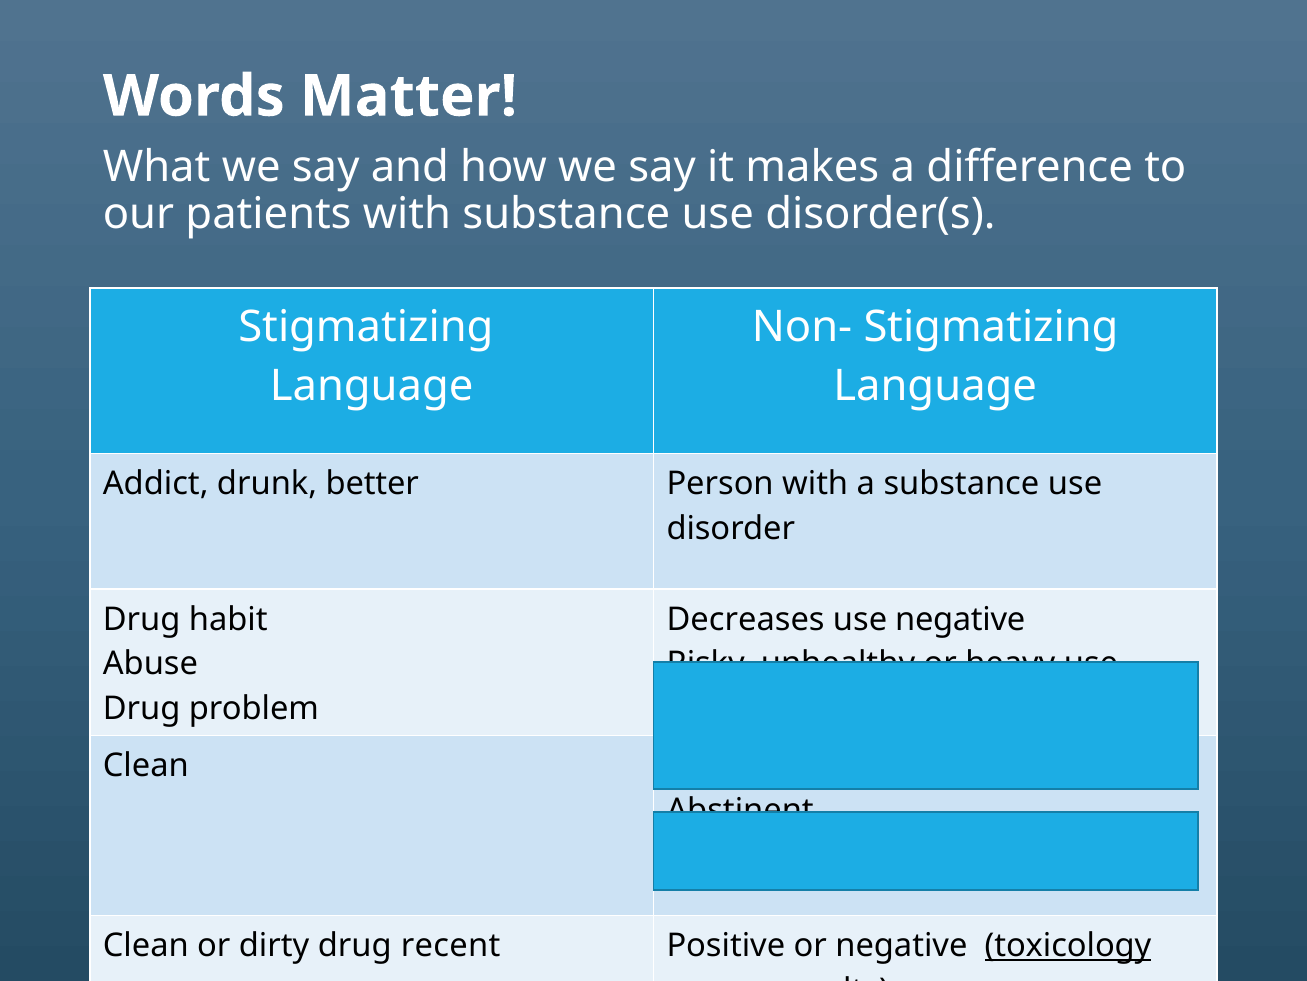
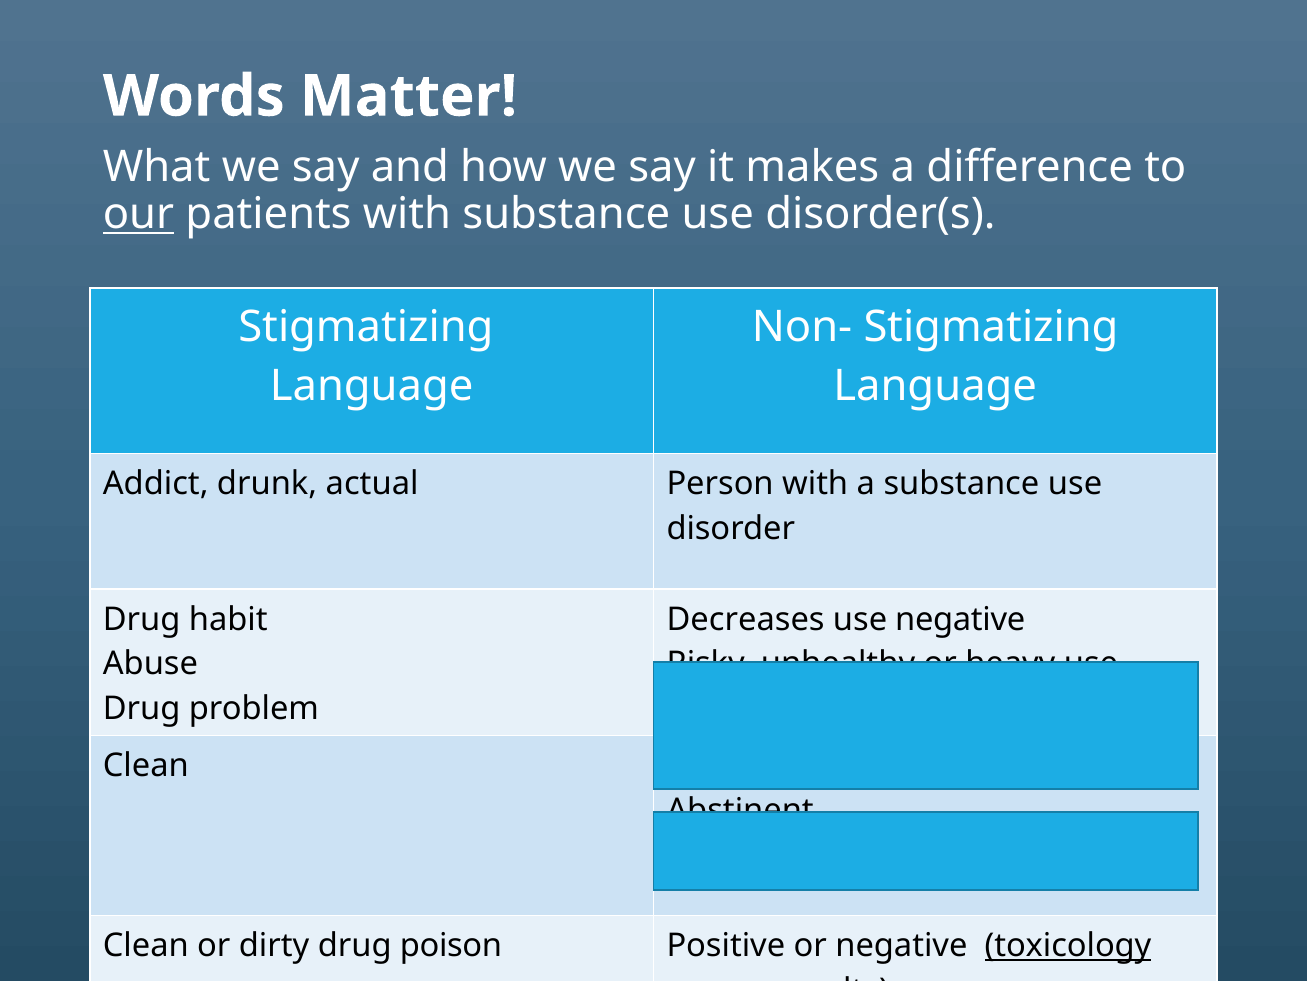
our underline: none -> present (139, 214)
better: better -> actual (372, 484)
recent: recent -> poison (451, 945)
